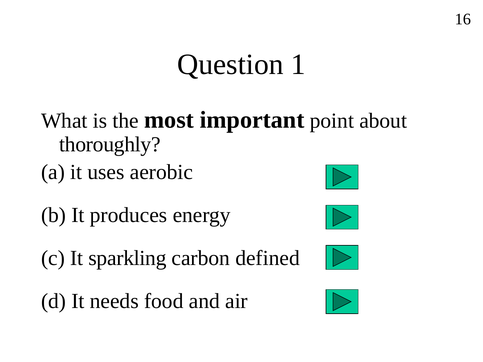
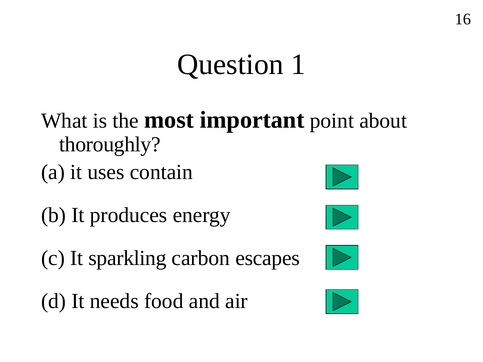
aerobic: aerobic -> contain (161, 172)
defined: defined -> escapes (268, 258)
